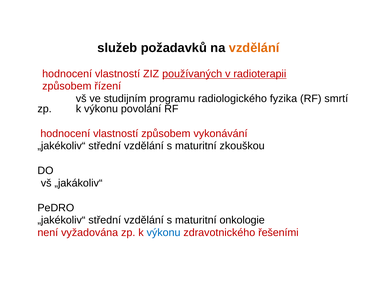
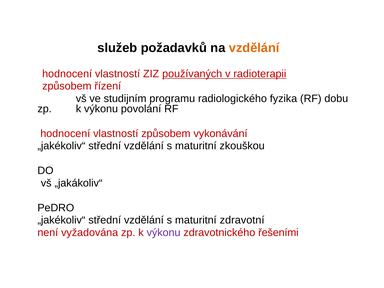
smrtí: smrtí -> dobu (336, 99)
onkologie: onkologie -> zdravotní (242, 220)
výkonu colour: blue -> purple (164, 233)
